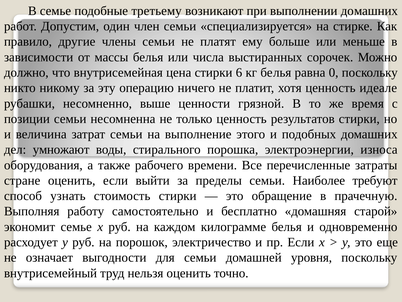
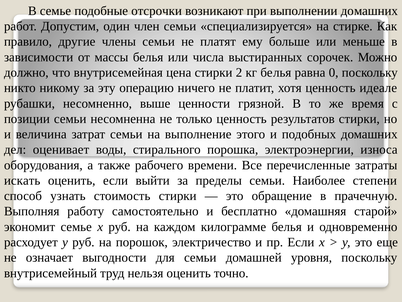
третьему: третьему -> отсрочки (157, 11)
6: 6 -> 2 (239, 72)
умножают: умножают -> оценивает (61, 149)
стране: стране -> искать (22, 180)
требуют: требуют -> степени (375, 180)
